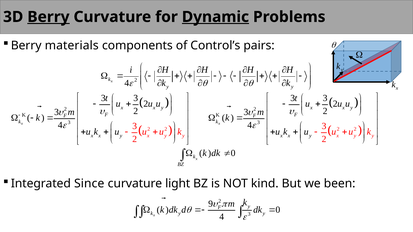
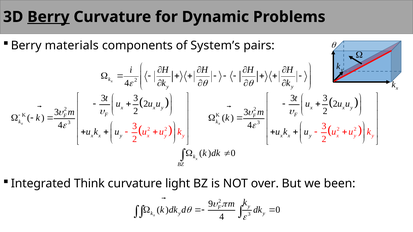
Dynamic underline: present -> none (215, 17)
Control’s: Control’s -> System’s (215, 45)
Since: Since -> Think (89, 184)
kind: kind -> over (265, 184)
